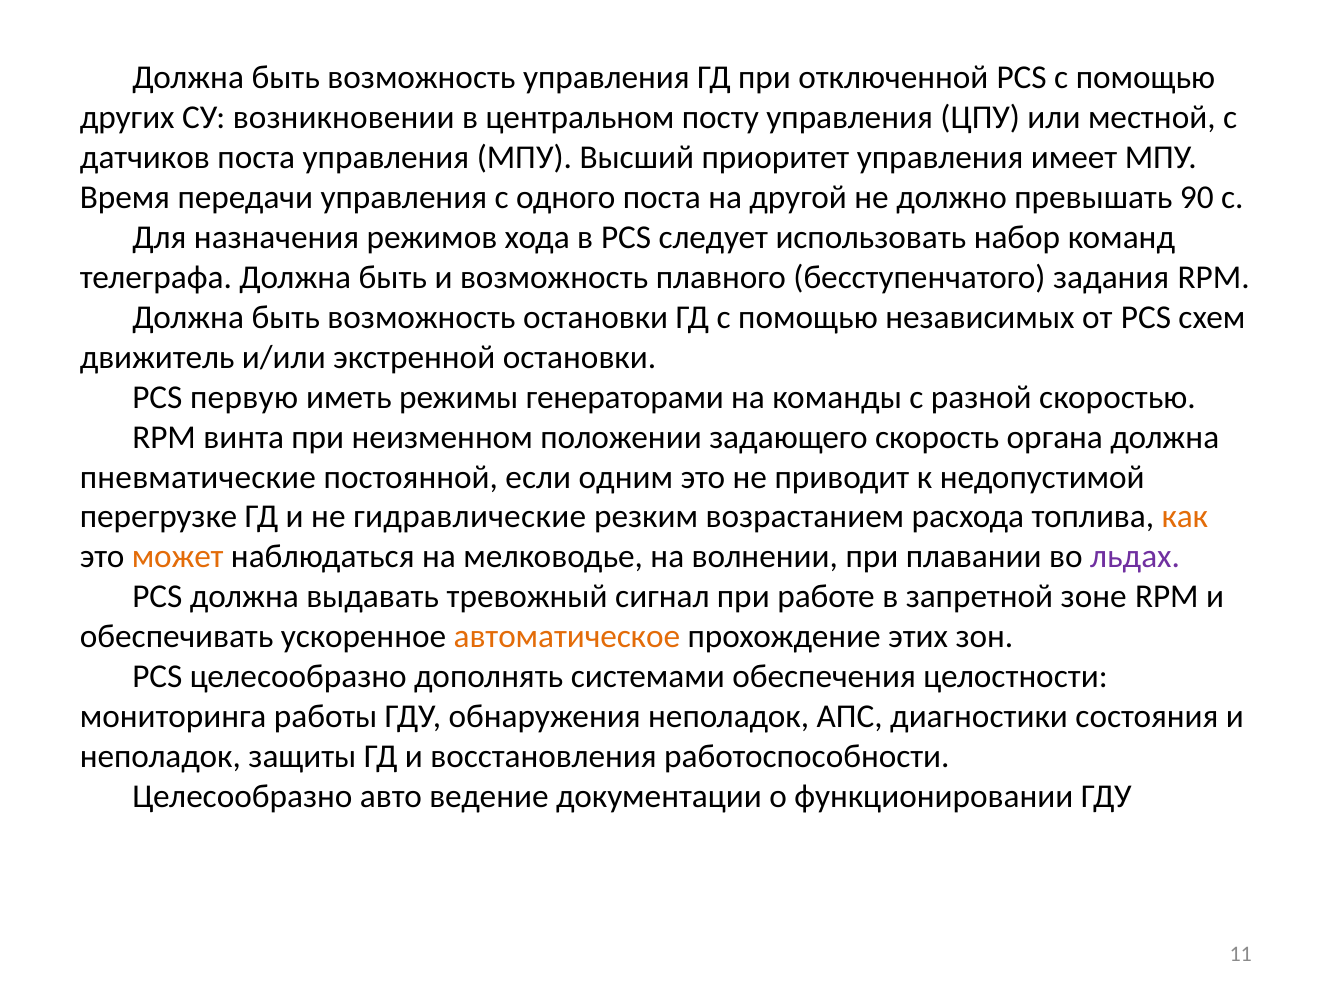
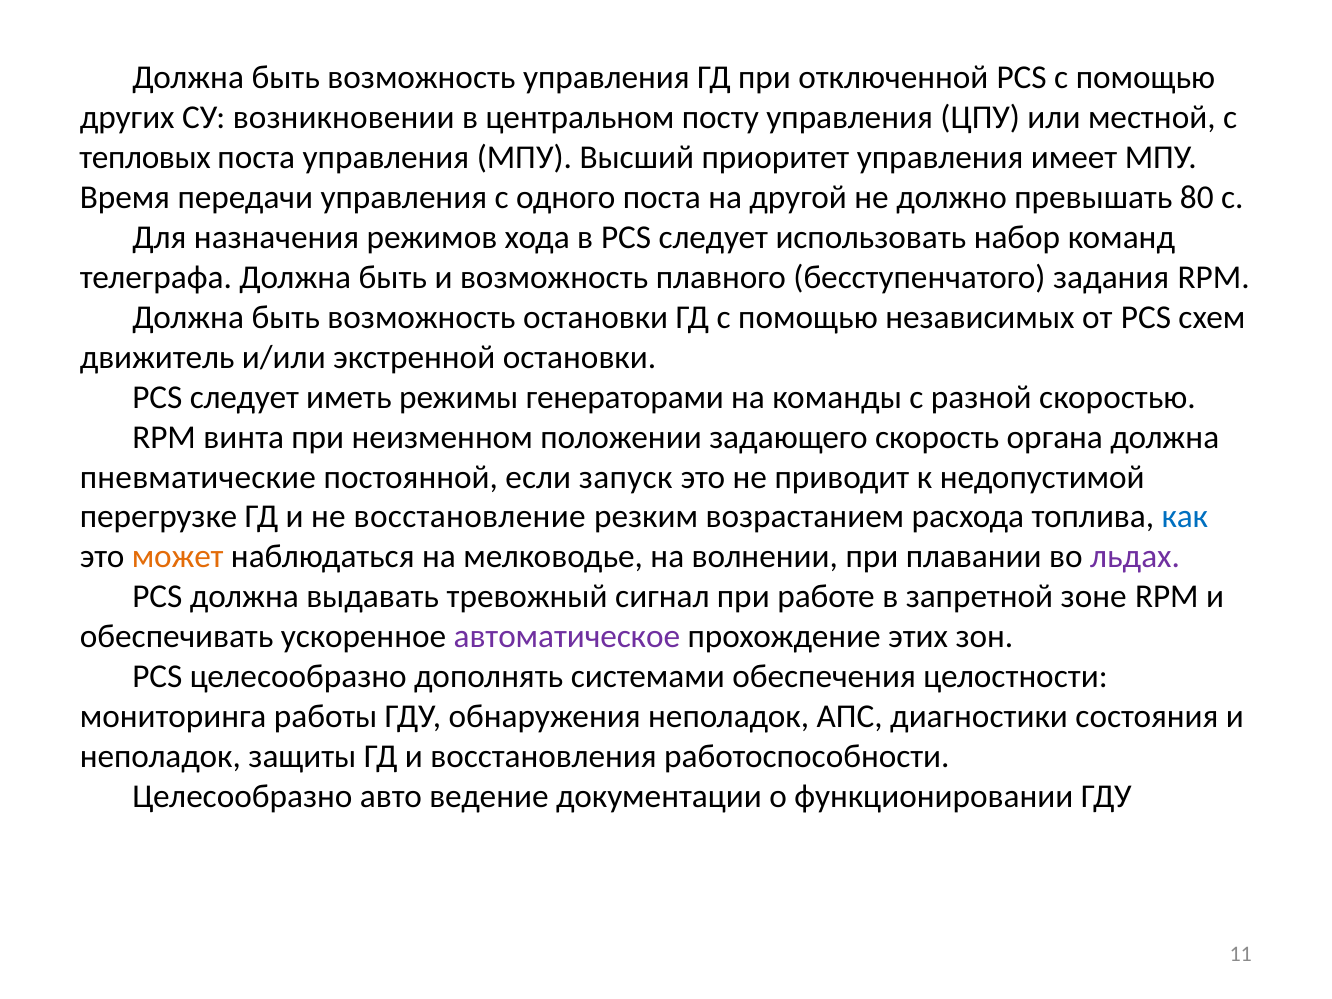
датчиков: датчиков -> тепловых (145, 157)
90: 90 -> 80 (1197, 197)
первую: первую -> следует (244, 397)
одним: одним -> запуск (626, 477)
гидравлические: гидравлические -> восстановление (470, 517)
как colour: orange -> blue (1185, 517)
автоматическое colour: orange -> purple (567, 637)
